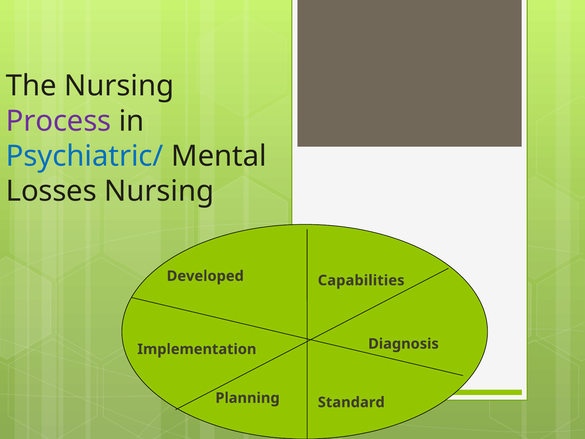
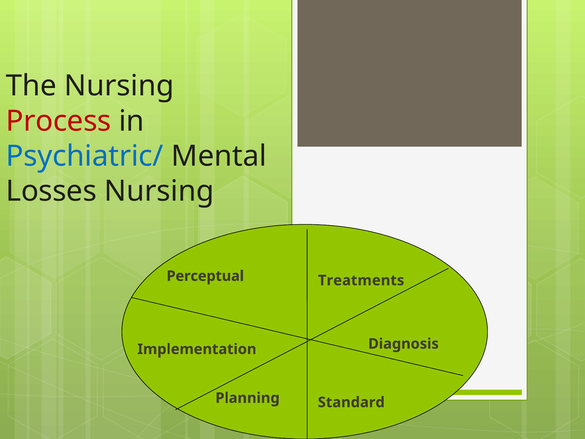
Process colour: purple -> red (59, 121)
Developed: Developed -> Perceptual (205, 276)
Capabilities: Capabilities -> Treatments (361, 280)
